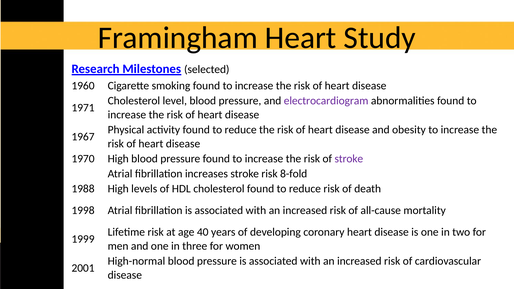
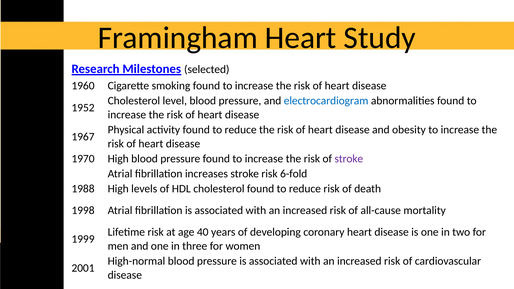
electrocardiogram colour: purple -> blue (326, 101)
1971: 1971 -> 1952 (83, 108)
8-fold: 8-fold -> 6-fold (294, 174)
